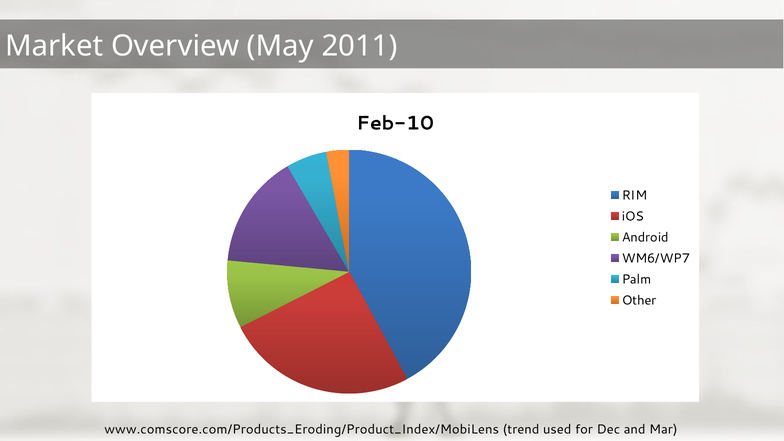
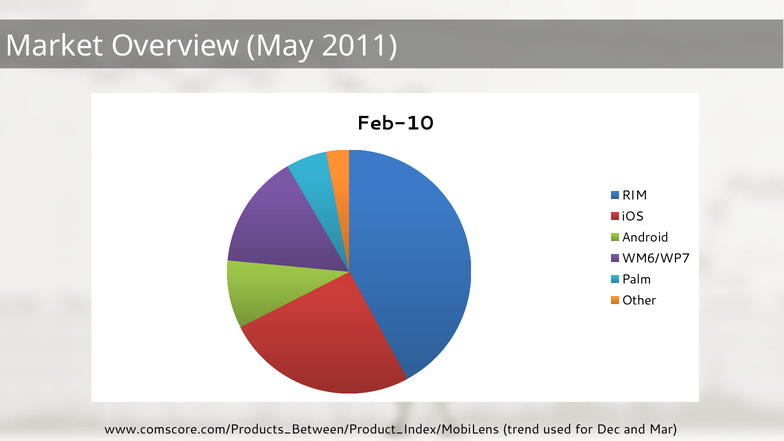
www.comscore.com/Products_Eroding/Product_Index/MobiLens: www.comscore.com/Products_Eroding/Product_Index/MobiLens -> www.comscore.com/Products_Between/Product_Index/MobiLens (302, 430)
